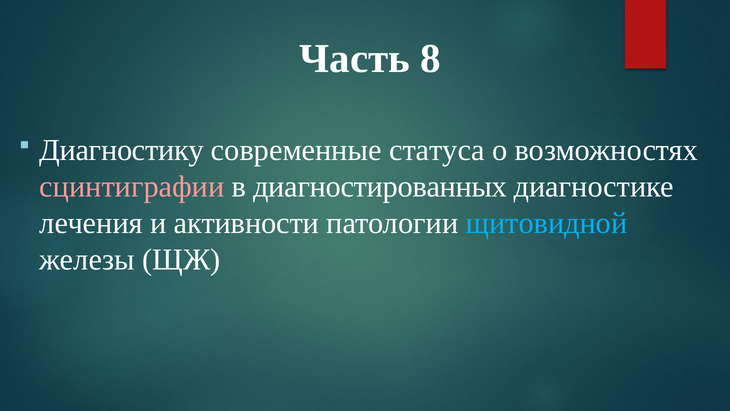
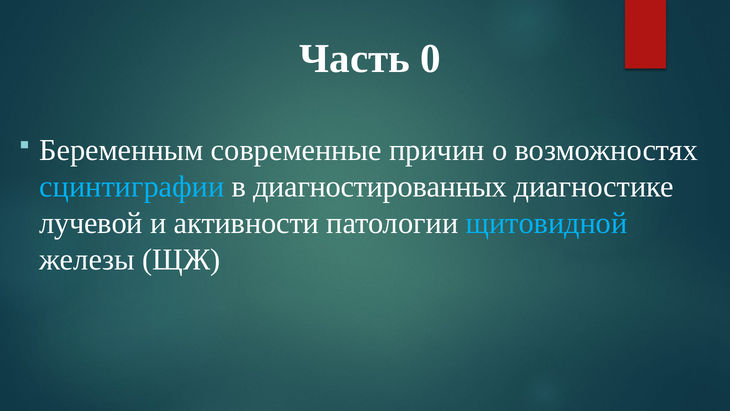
8: 8 -> 0 (431, 59)
Диагностику: Диагностику -> Беременным (121, 150)
статуса: статуса -> причин (437, 150)
сцинтиграфии colour: pink -> light blue (132, 186)
лечения: лечения -> лучевой (91, 223)
